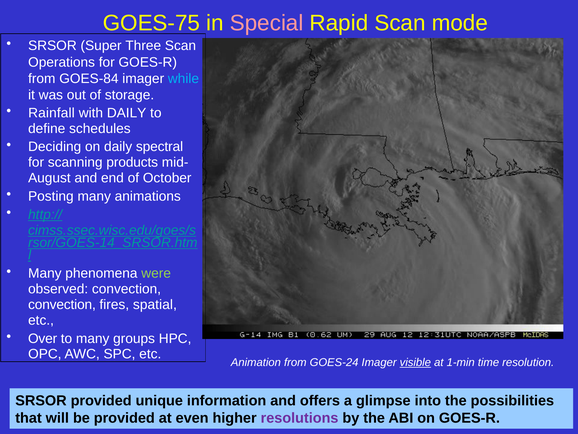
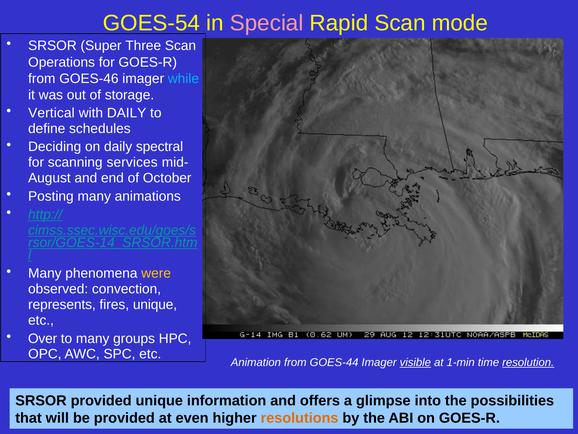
GOES-75: GOES-75 -> GOES-54 (151, 23)
GOES-84: GOES-84 -> GOES-46 (89, 78)
Rainfall: Rainfall -> Vertical (51, 113)
products: products -> services (132, 162)
were colour: light green -> yellow (156, 273)
convection: convection -> represents (62, 304)
fires spatial: spatial -> unique (155, 304)
GOES-24: GOES-24 -> GOES-44 (334, 362)
resolution underline: none -> present (528, 362)
resolutions colour: purple -> orange (300, 418)
